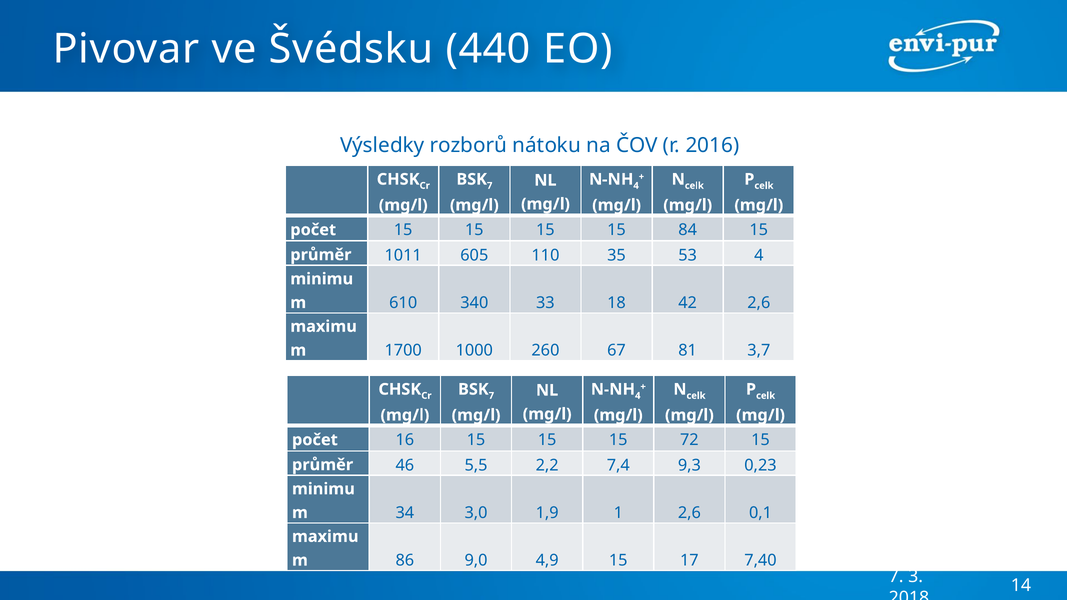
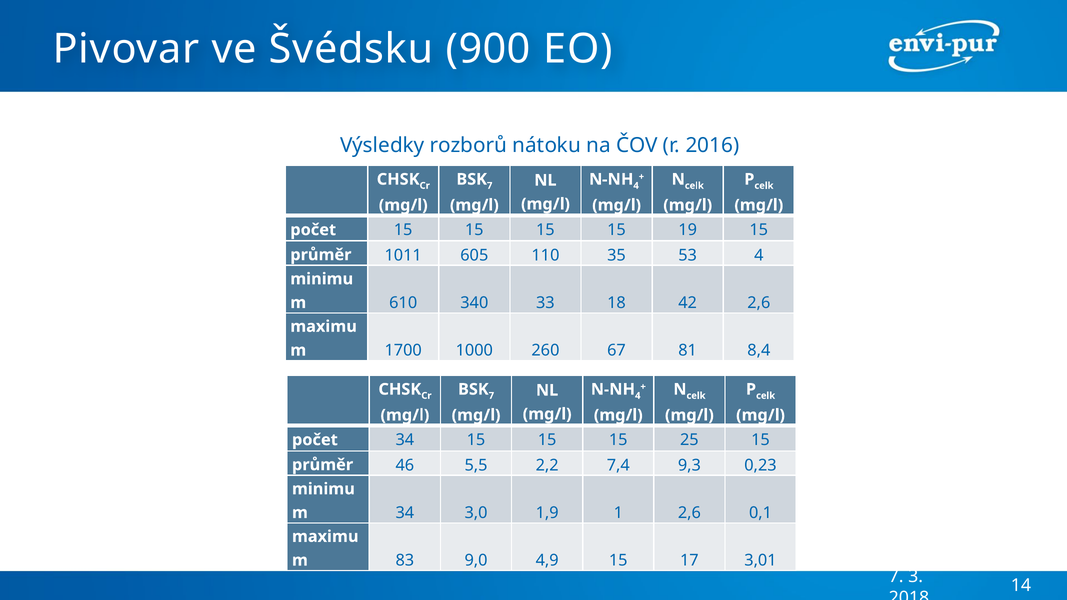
440: 440 -> 900 (488, 49)
84: 84 -> 19 (688, 230)
3,7: 3,7 -> 8,4 (759, 350)
16: 16 -> 34 (405, 440)
72: 72 -> 25 (689, 440)
86: 86 -> 83 (405, 561)
7,40: 7,40 -> 3,01 (760, 561)
